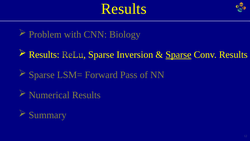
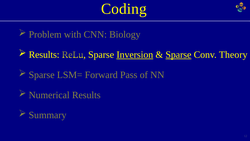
Results: Results -> Coding (124, 9)
Inversion underline: none -> present (135, 54)
Conv Results: Results -> Theory (233, 54)
